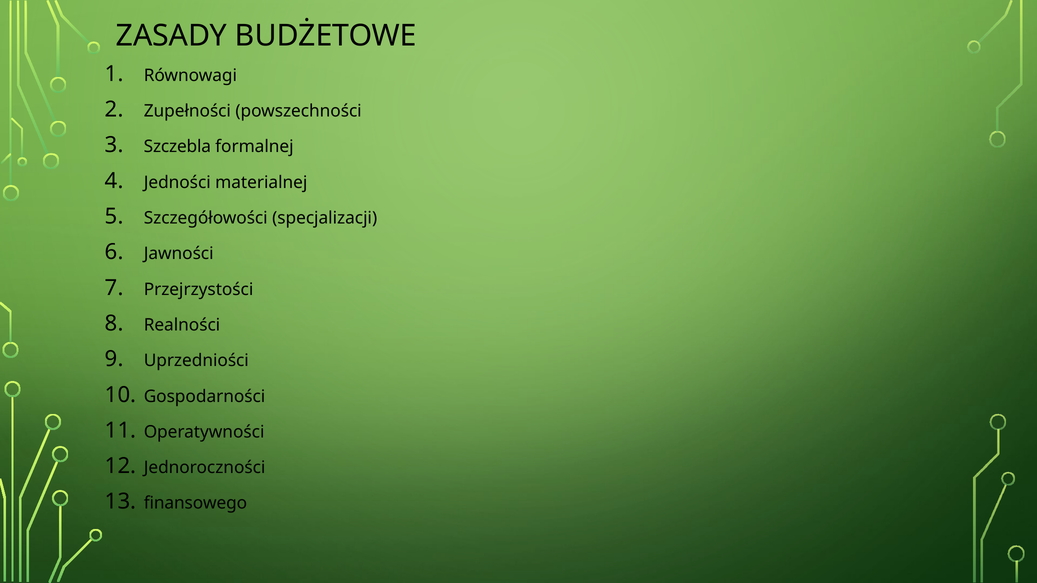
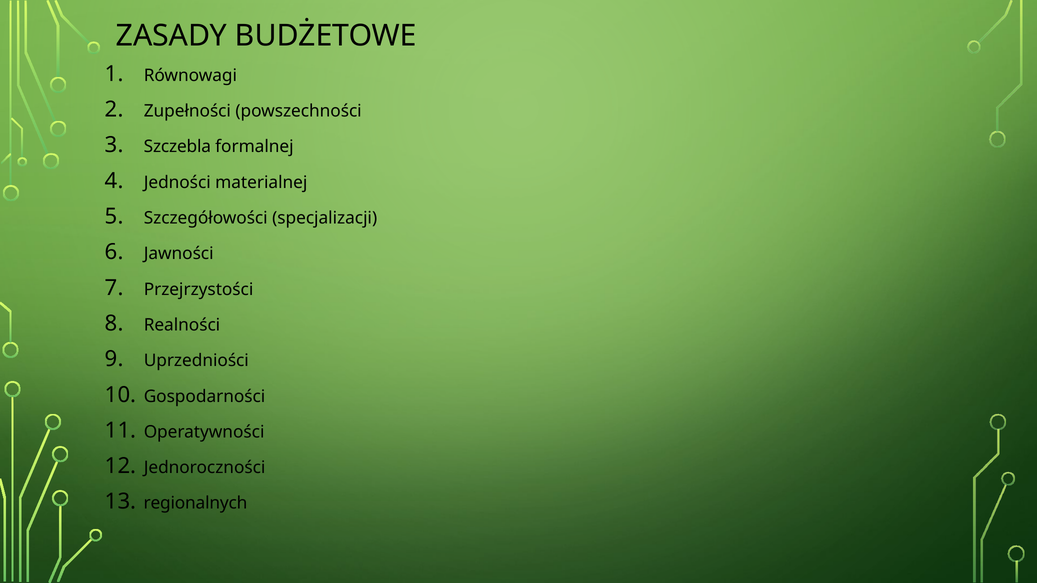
finansowego: finansowego -> regionalnych (195, 504)
